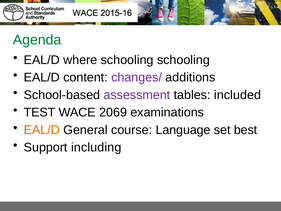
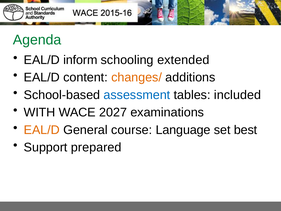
where: where -> inform (80, 60)
schooling schooling: schooling -> extended (183, 60)
changes/ colour: purple -> orange (137, 77)
assessment colour: purple -> blue (137, 95)
TEST: TEST -> WITH (40, 112)
2069: 2069 -> 2027 (113, 112)
including: including -> prepared (96, 147)
